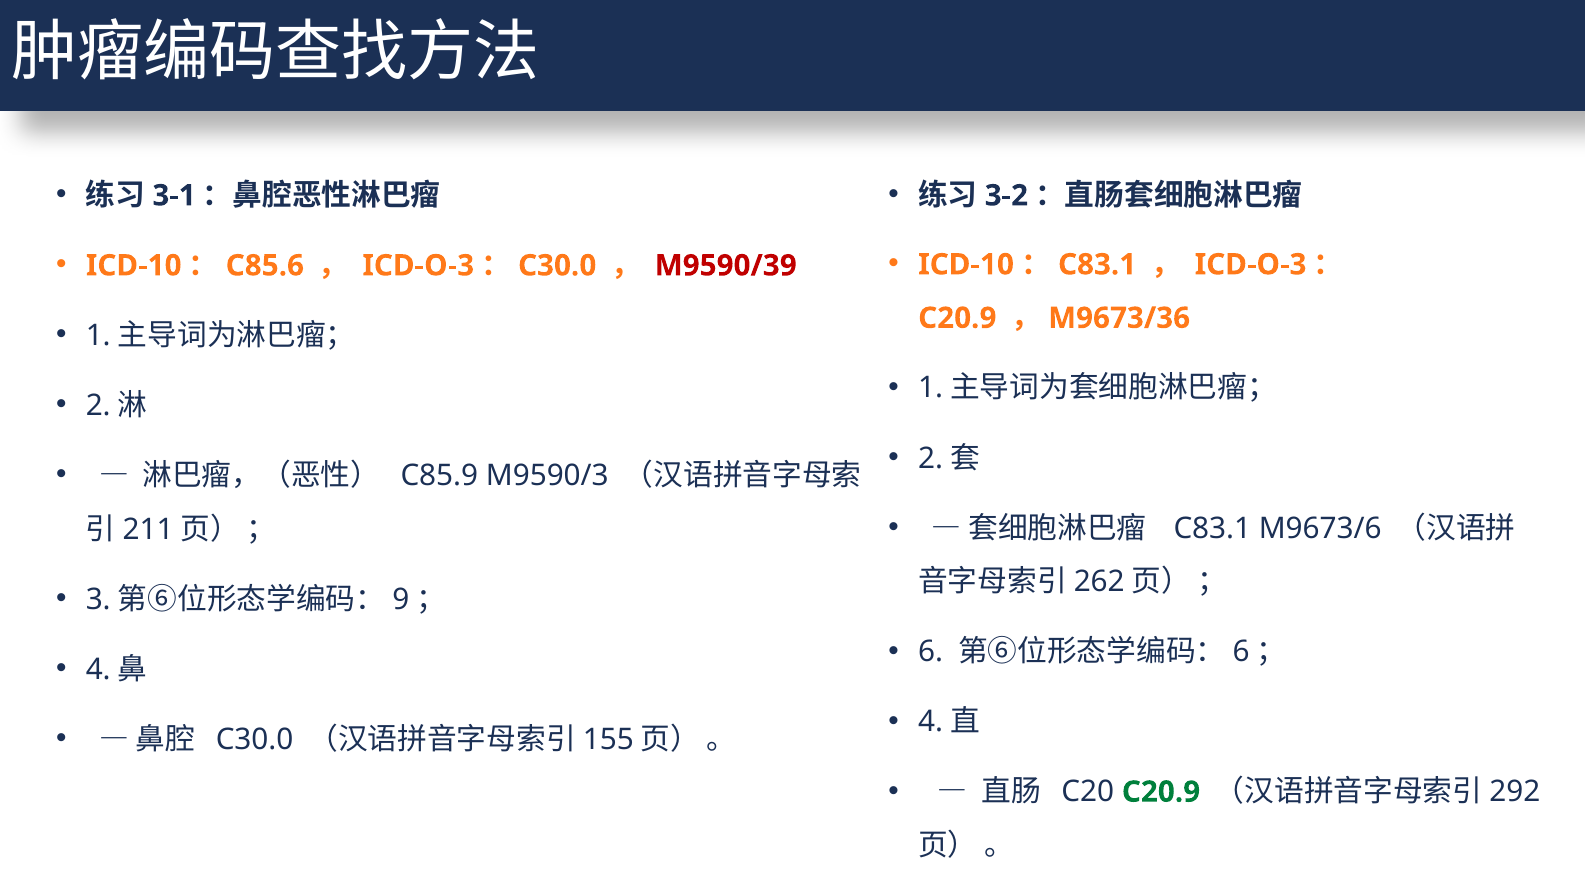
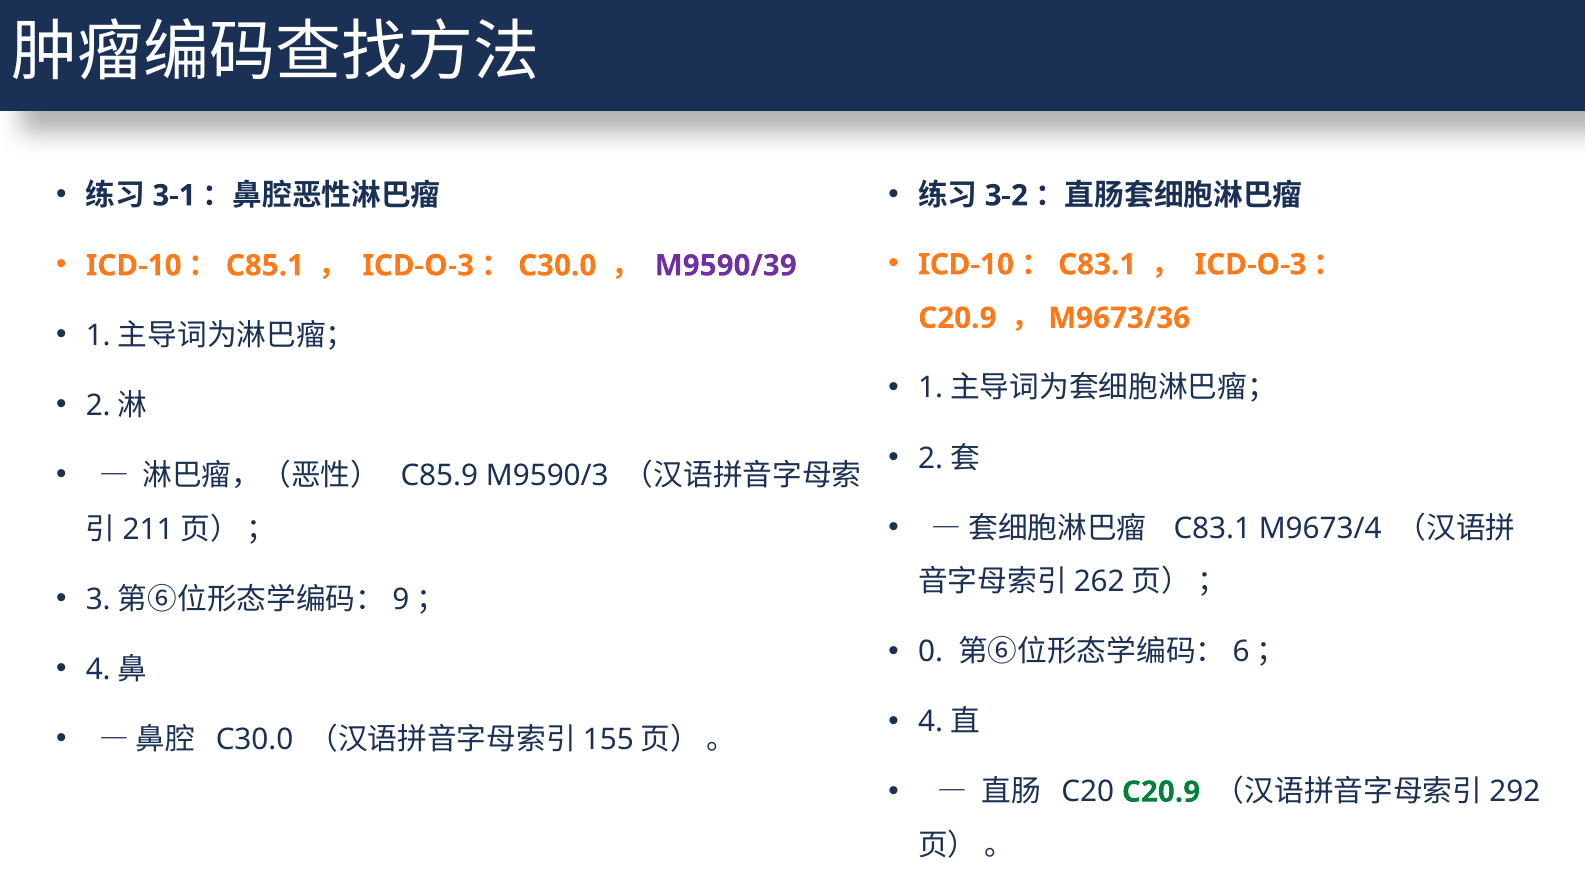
C85.6: C85.6 -> C85.1 (265, 265)
M9590/39 colour: red -> purple (726, 265)
M9673/6: M9673/6 -> M9673/4 (1320, 528)
6: 6 -> 0 (931, 651)
